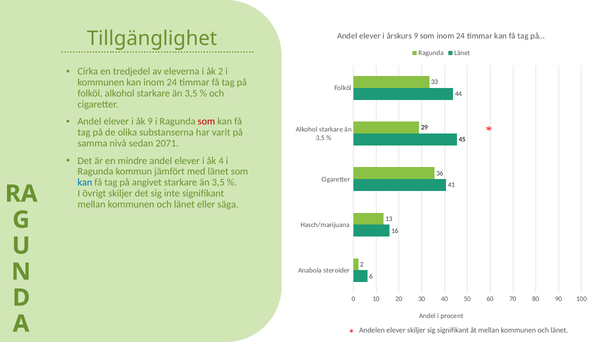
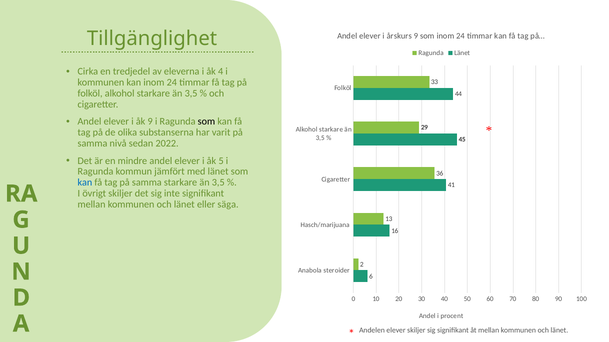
åk 2: 2 -> 4 (221, 72)
som colour: red -> black (206, 122)
2071: 2071 -> 2022 (167, 144)
4: 4 -> 5 (221, 161)
tag på angivet: angivet -> samma (147, 183)
